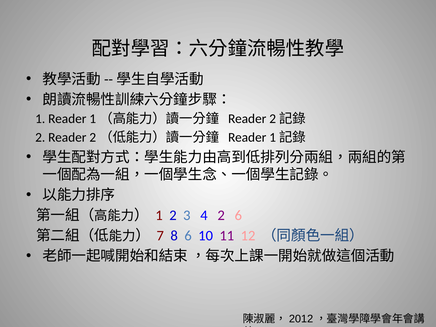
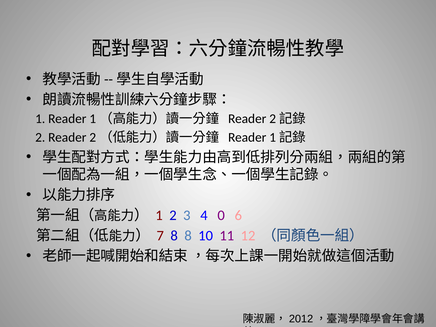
4 2: 2 -> 0 (221, 215)
8 6: 6 -> 8 (188, 236)
